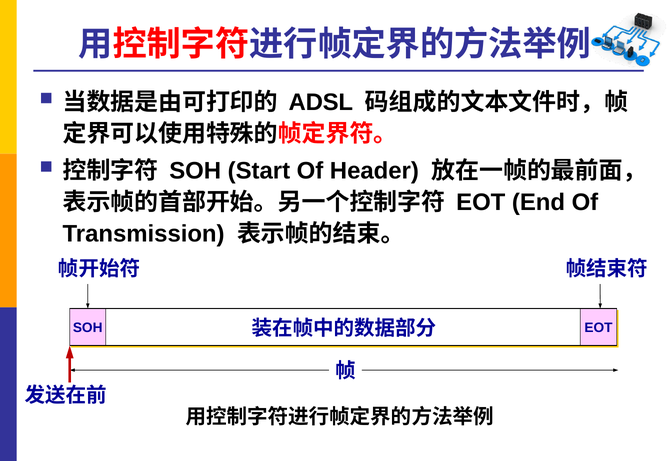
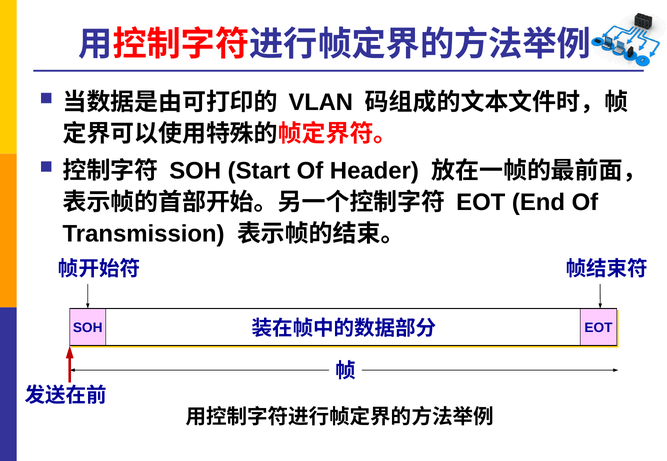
ADSL: ADSL -> VLAN (321, 103)
